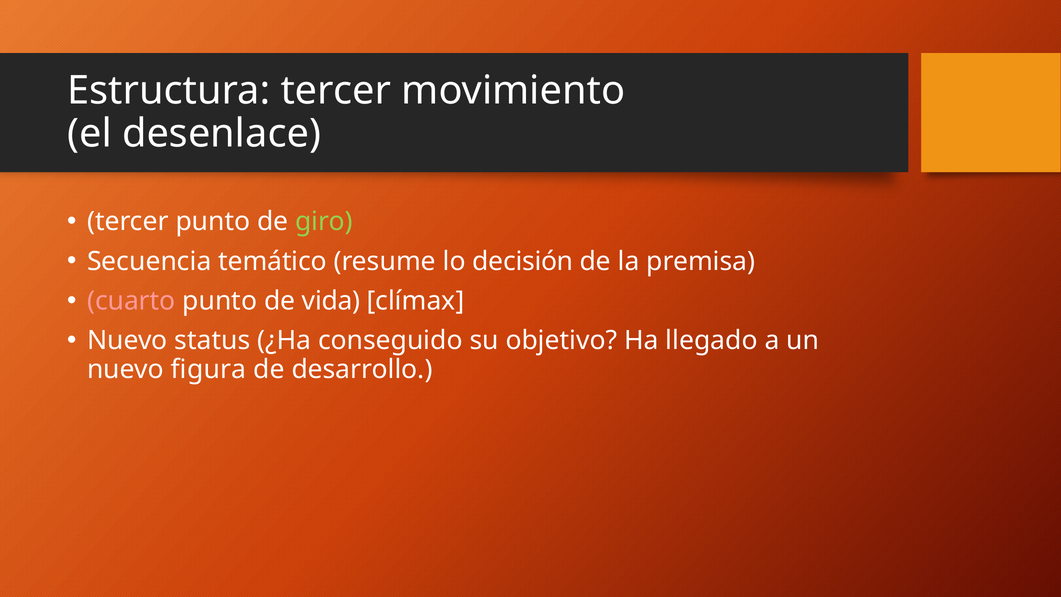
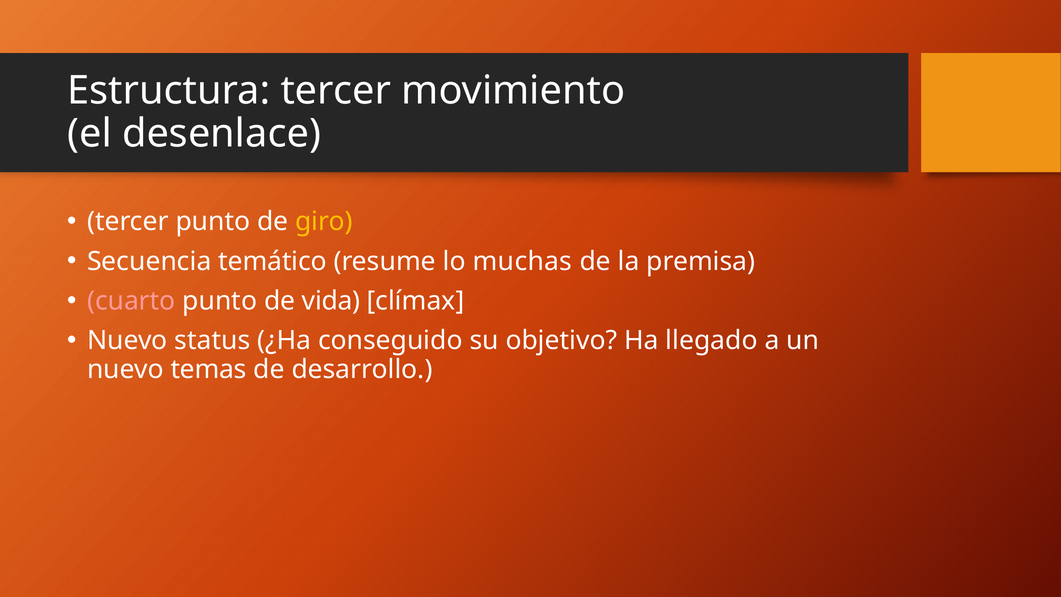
giro colour: light green -> yellow (324, 222)
decisión: decisión -> muchas (523, 261)
figura: figura -> temas (209, 369)
